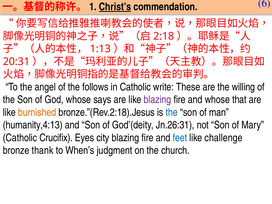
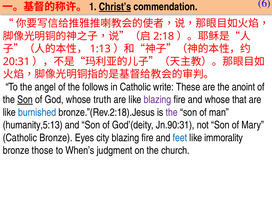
willing: willing -> anoint (243, 87)
Son underline: none -> present (25, 100)
says: says -> truth (102, 100)
burnished colour: orange -> blue (37, 112)
the colour: blue -> purple (172, 112)
humanity,4:13: humanity,4:13 -> humanity,5:13 (33, 125)
Jn.26:31: Jn.26:31 -> Jn.90:31 (175, 125)
Catholic Crucifix: Crucifix -> Bronze (56, 138)
challenge: challenge -> immorality (224, 138)
thank: thank -> those (43, 150)
